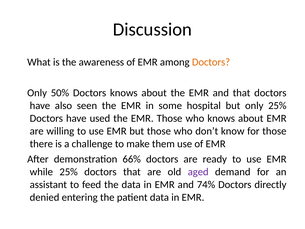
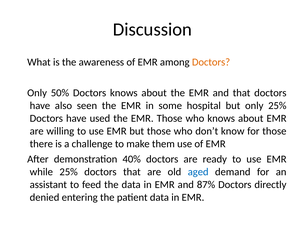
66%: 66% -> 40% (132, 159)
aged colour: purple -> blue (198, 172)
74%: 74% -> 87% (206, 184)
